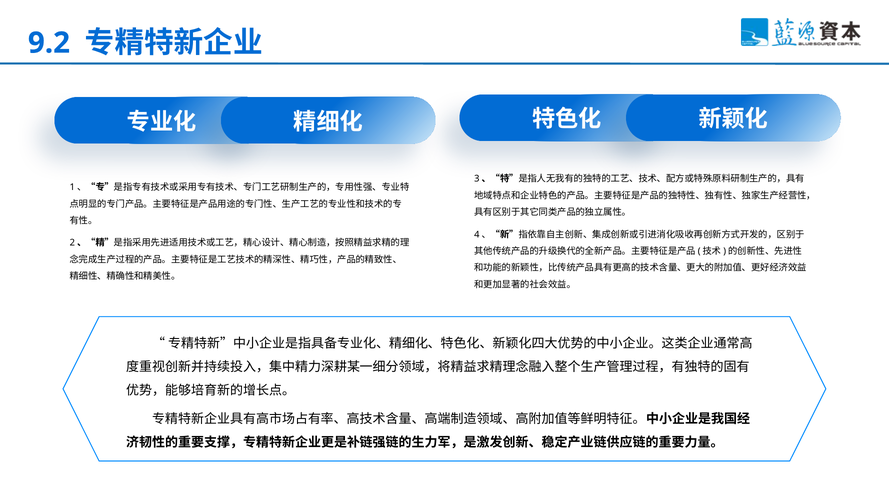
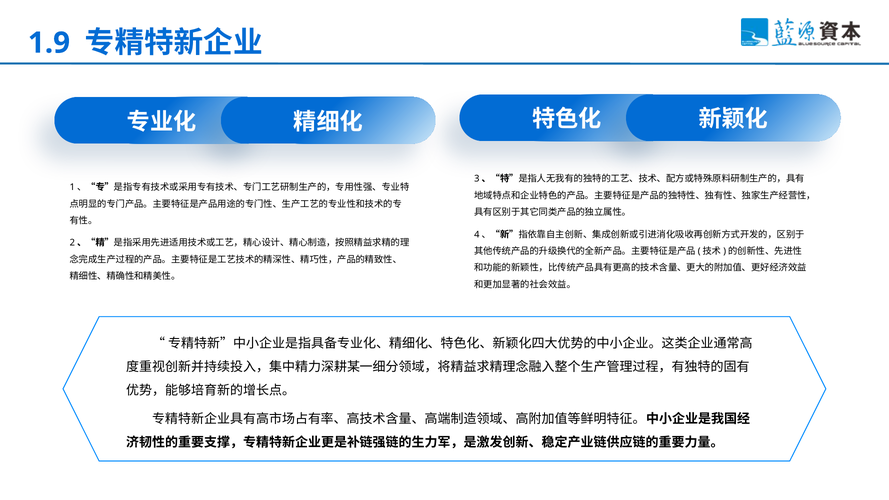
9.2: 9.2 -> 1.9 (49, 43)
